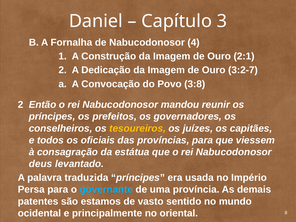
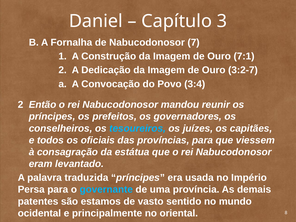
4: 4 -> 7 (194, 43)
2:1: 2:1 -> 7:1 (244, 56)
3:8: 3:8 -> 3:4 (195, 84)
tesoureiros colour: yellow -> light blue (138, 128)
deus: deus -> eram (41, 164)
